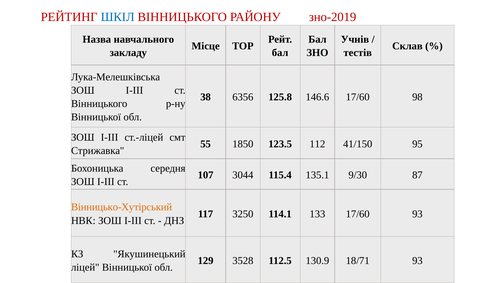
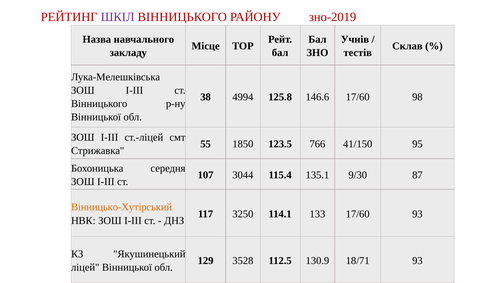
ШКІЛ colour: blue -> purple (118, 17)
6356: 6356 -> 4994 (243, 97)
112: 112 -> 766 (317, 144)
